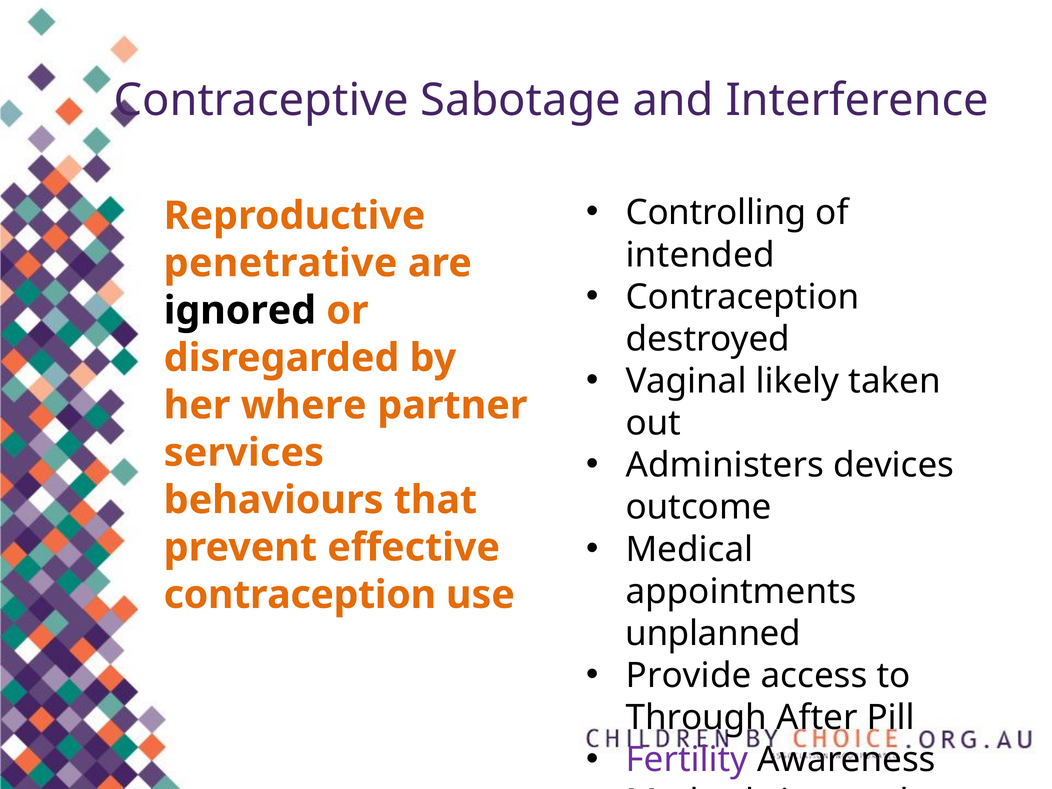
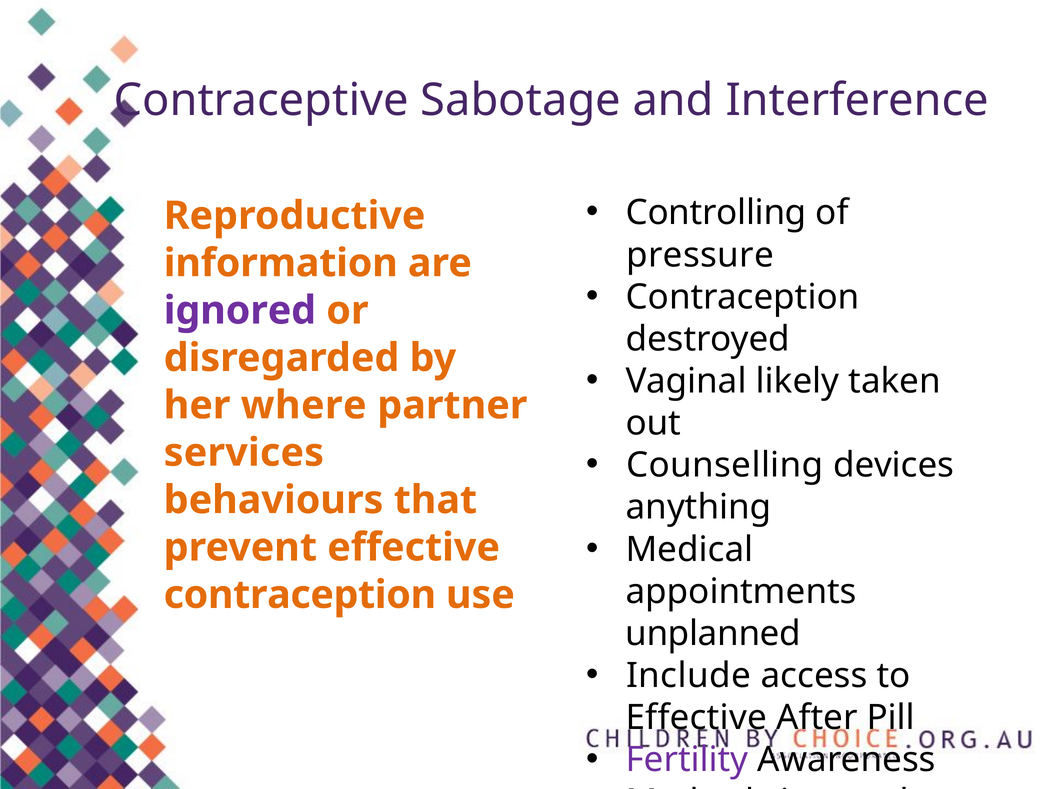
intended: intended -> pressure (700, 255)
penetrative: penetrative -> information (281, 263)
ignored colour: black -> purple (240, 311)
Administers: Administers -> Counselling (725, 465)
outcome: outcome -> anything (699, 507)
Provide: Provide -> Include (688, 676)
Through: Through -> Effective (696, 718)
